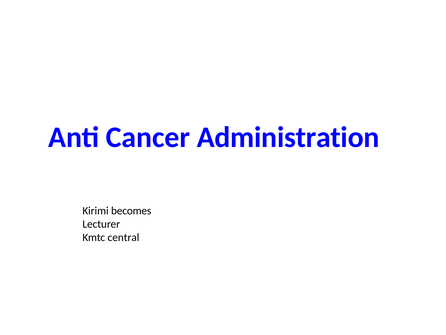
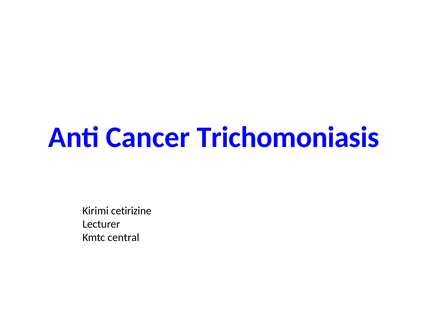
Administration: Administration -> Trichomoniasis (288, 137)
becomes: becomes -> cetirizine (131, 210)
